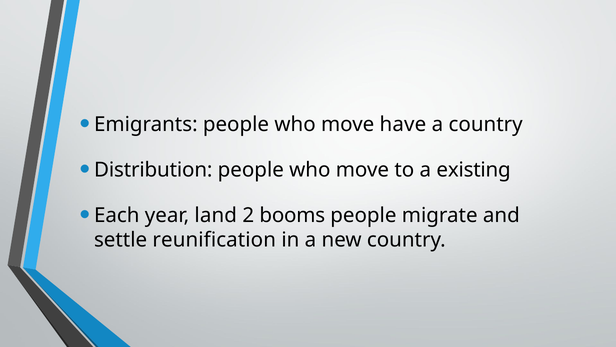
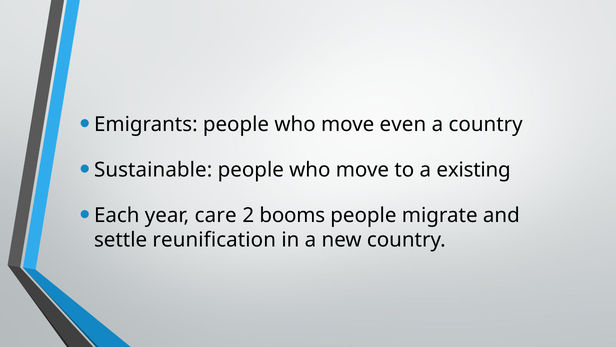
have: have -> even (403, 124)
Distribution: Distribution -> Sustainable (153, 170)
land: land -> care (216, 215)
